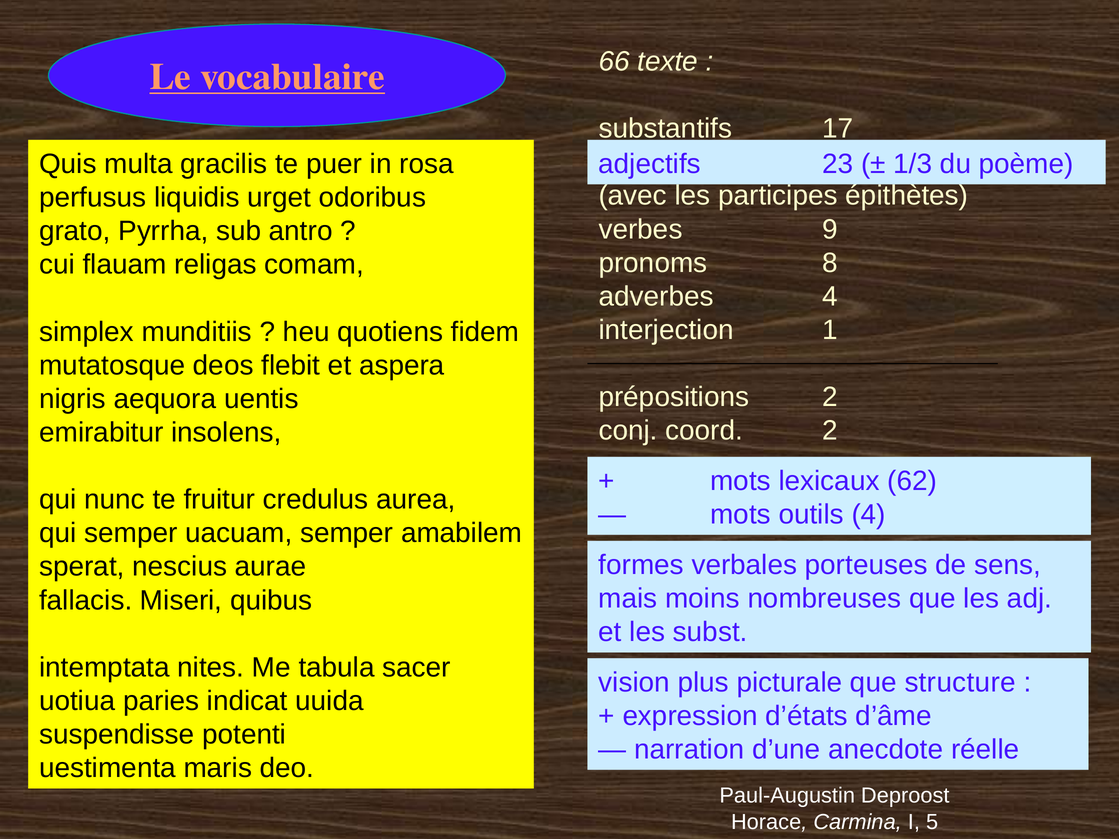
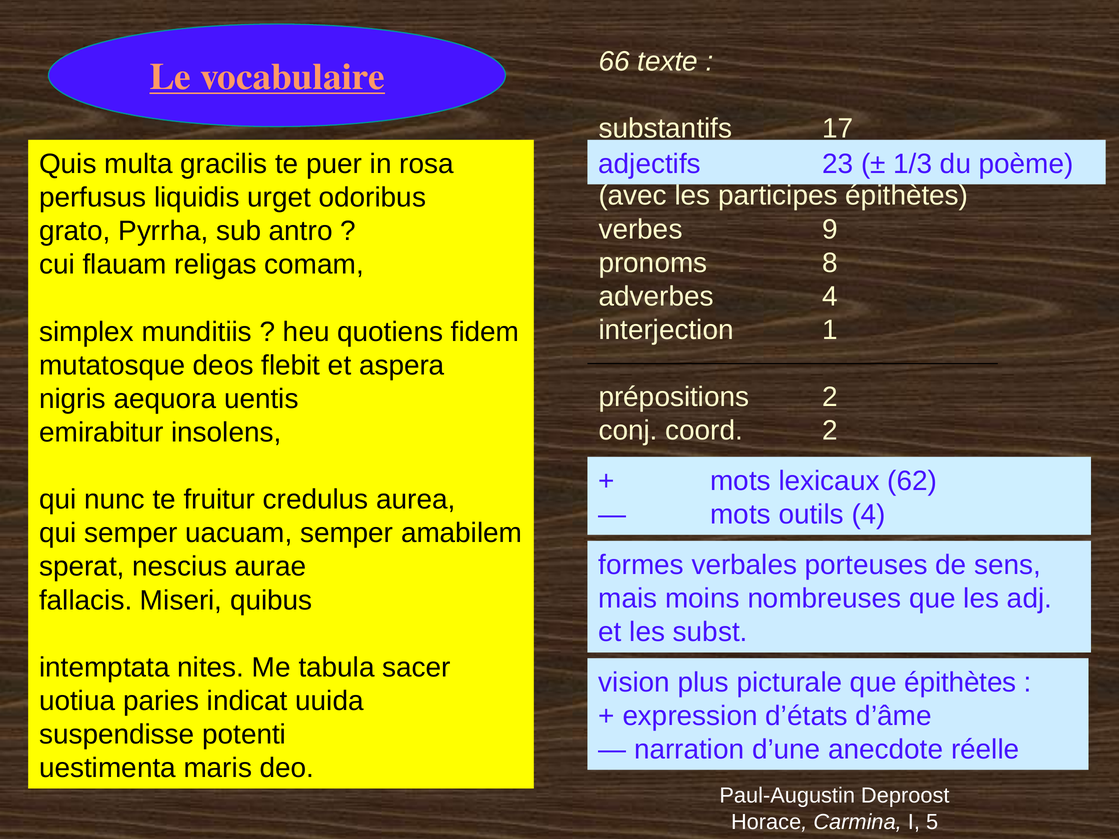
que structure: structure -> épithètes (960, 683)
